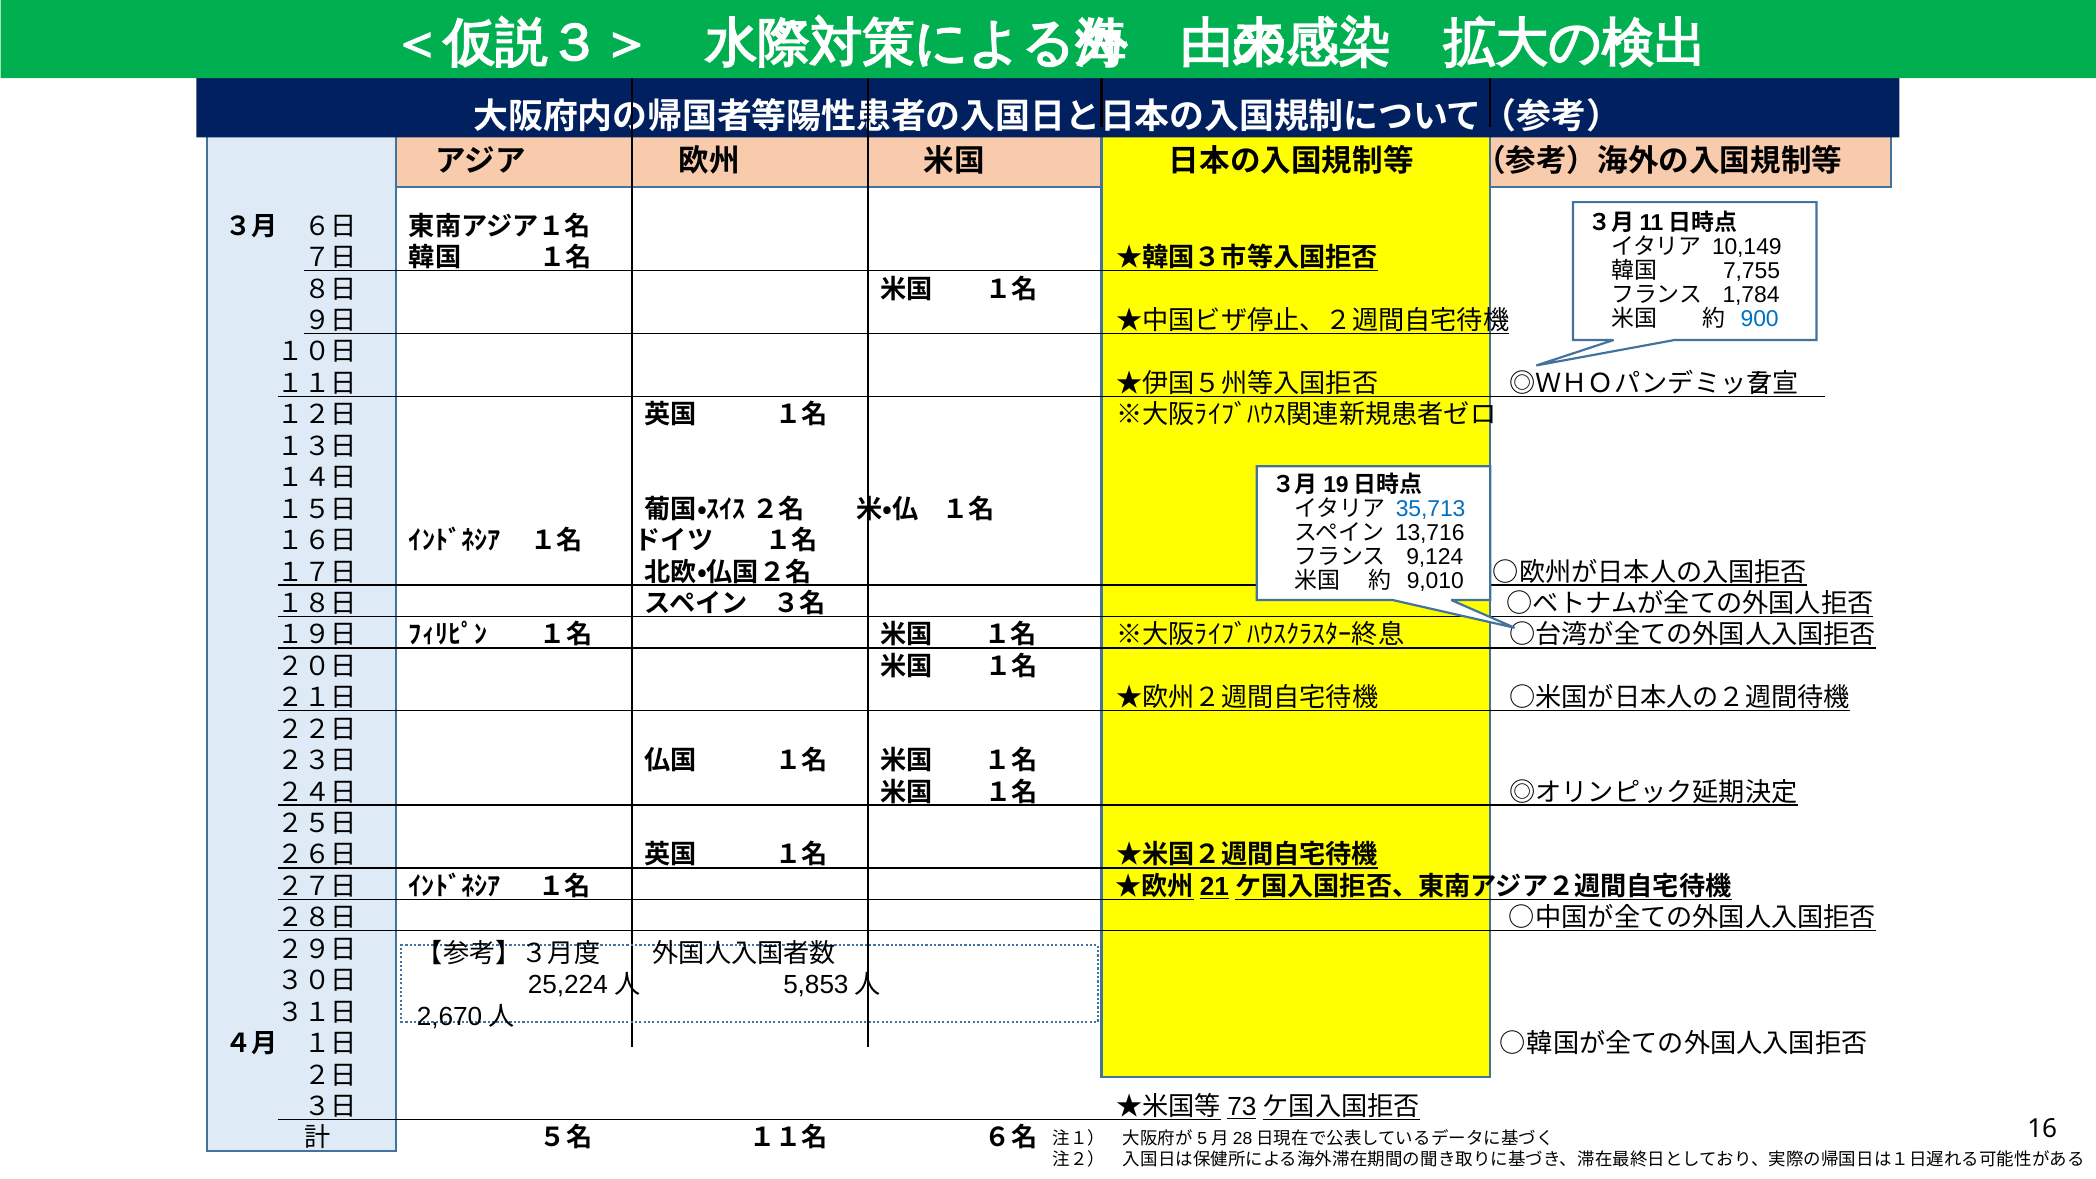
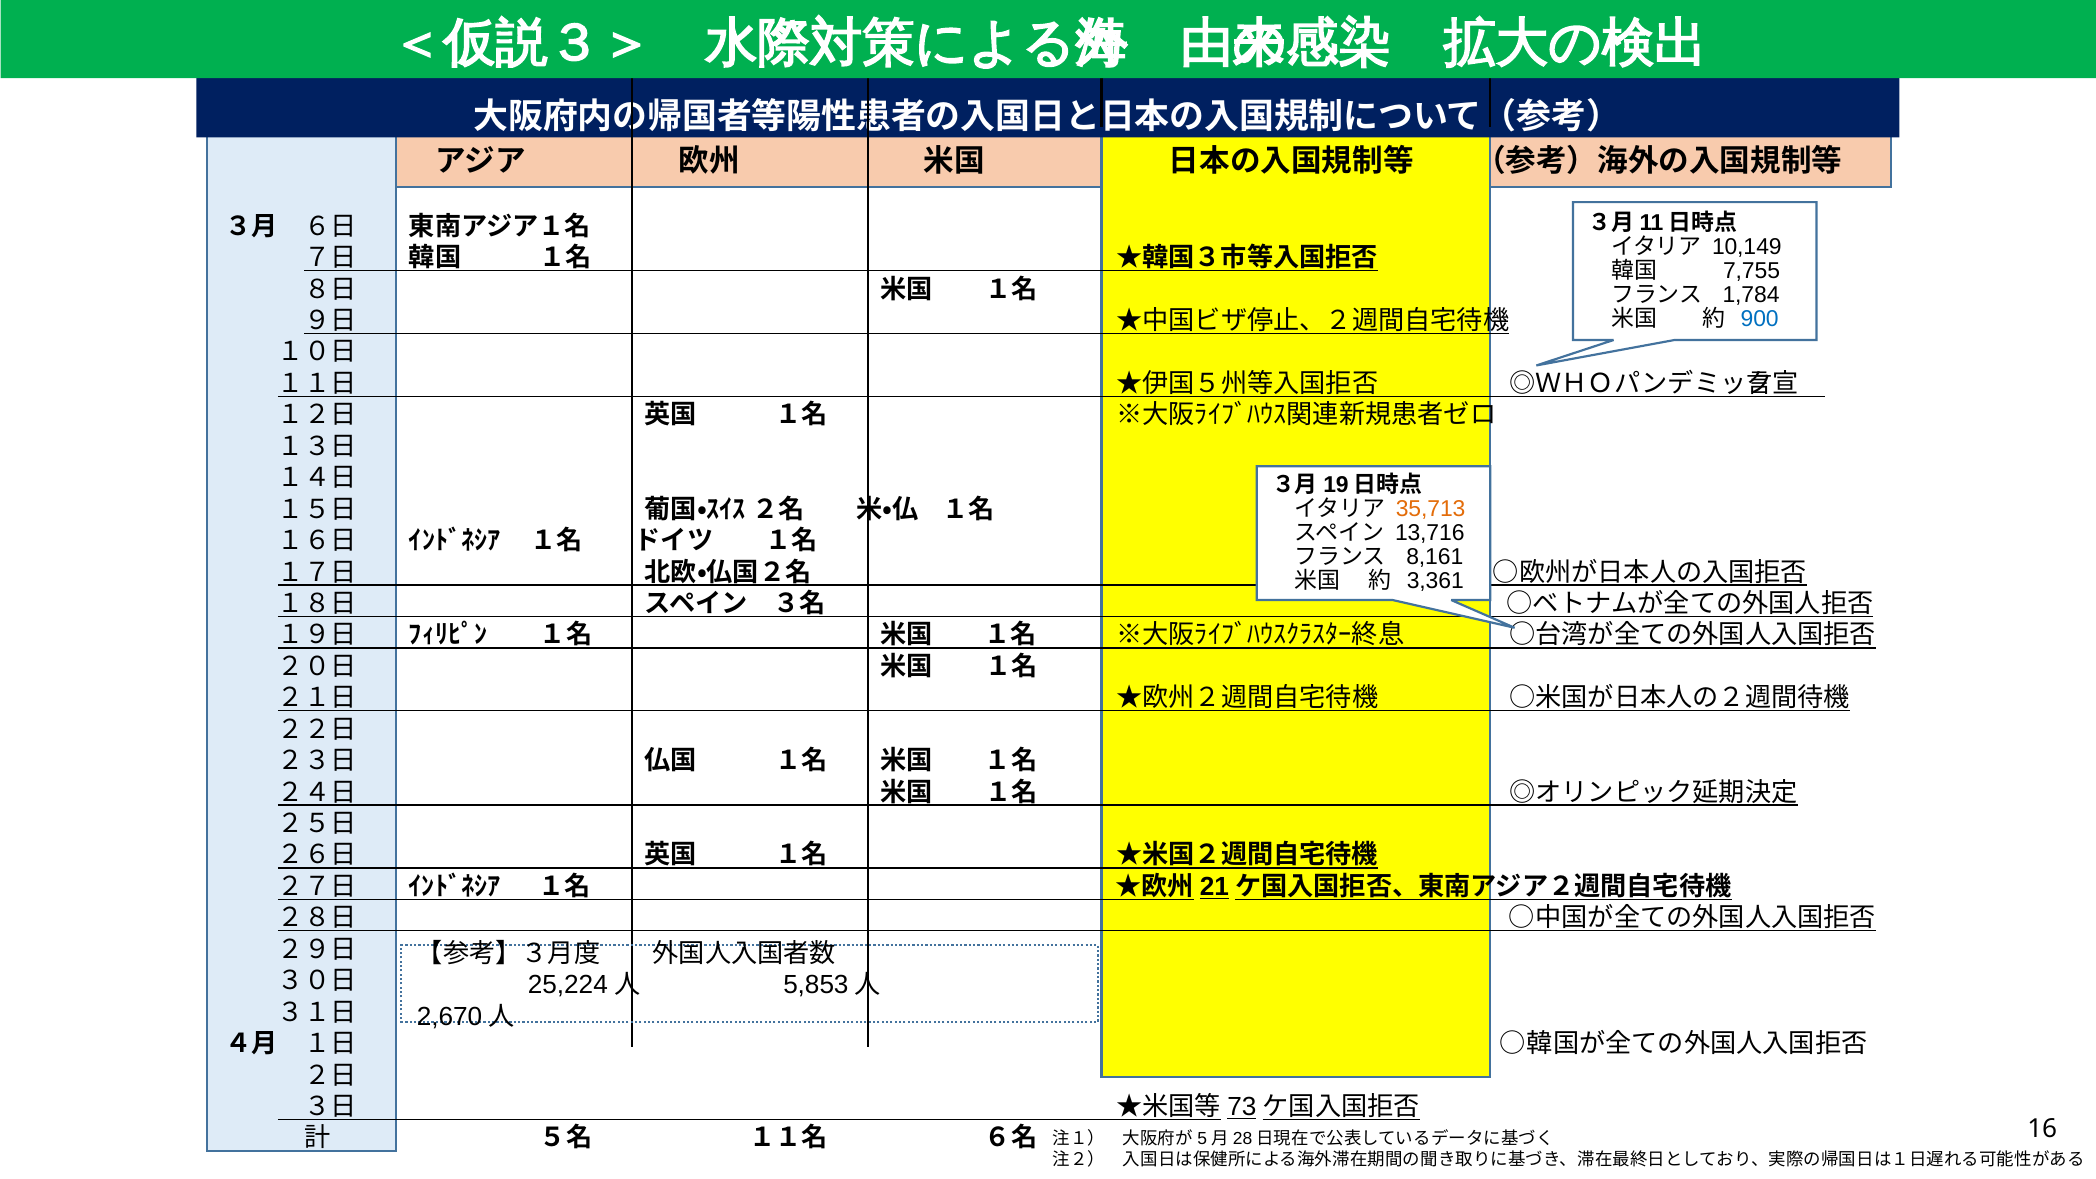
35,713 colour: blue -> orange (1431, 509)
9,124: 9,124 -> 8,161 (1435, 557)
9,010: 9,010 -> 3,361 (1435, 581)
